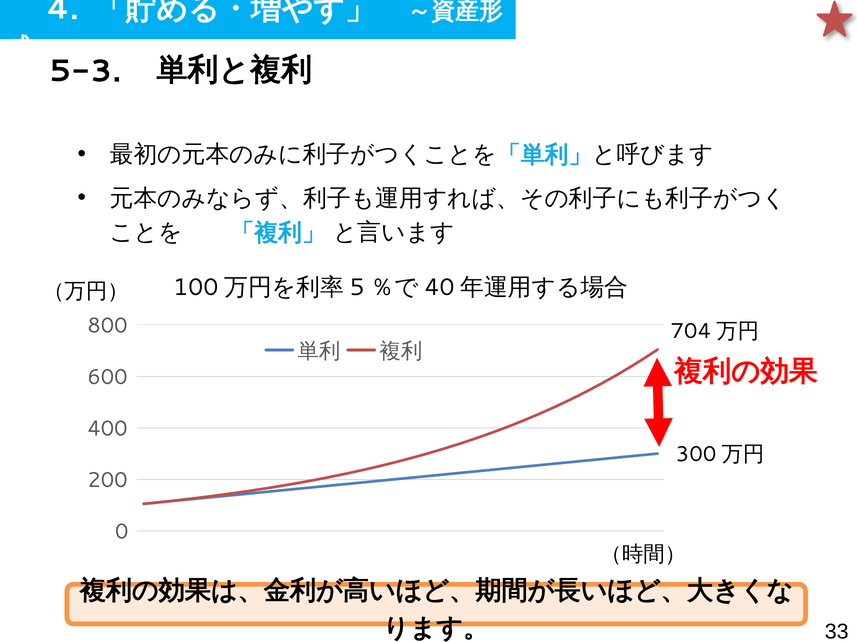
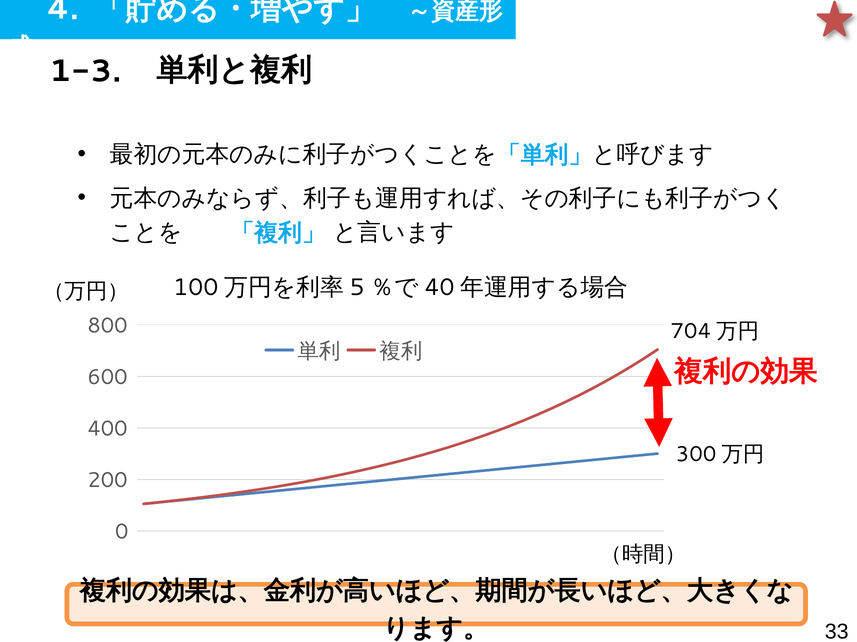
5-3: 5-3 -> 1-3 (85, 71)
